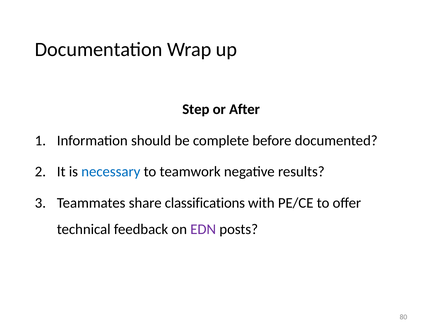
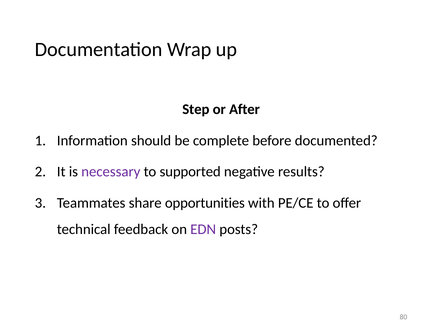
necessary colour: blue -> purple (111, 171)
teamwork: teamwork -> supported (190, 171)
classifications: classifications -> opportunities (205, 203)
